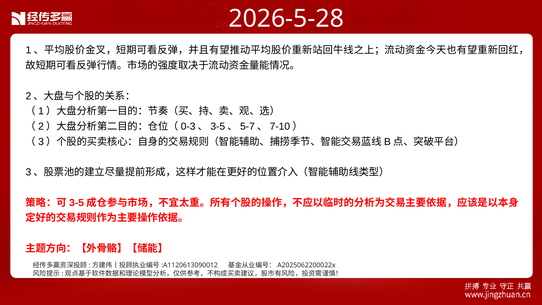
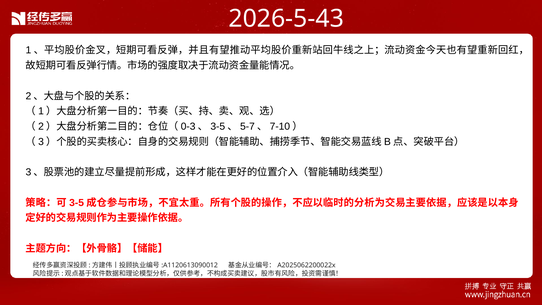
2026-5-28: 2026-5-28 -> 2026-5-43 (286, 19)
